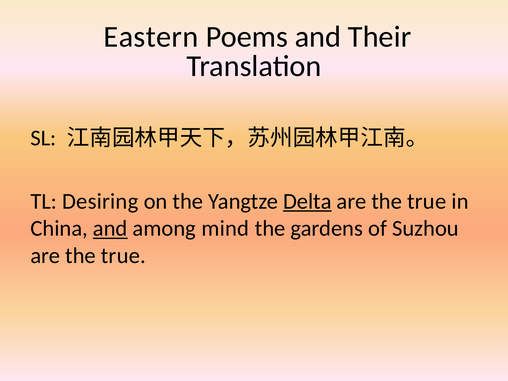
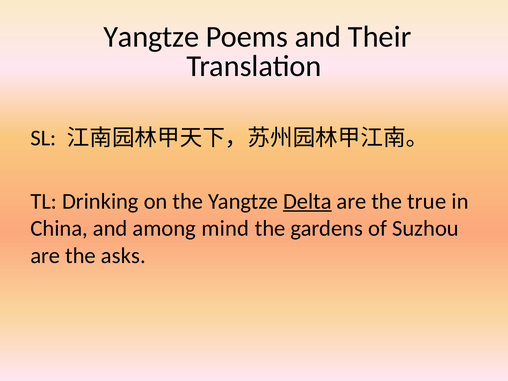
Eastern: Eastern -> Yangtze (151, 37)
Desiring: Desiring -> Drinking (100, 201)
and underline: present -> none (110, 229)
true: true -> asks (123, 256)
